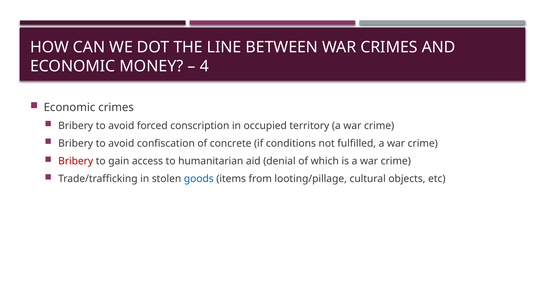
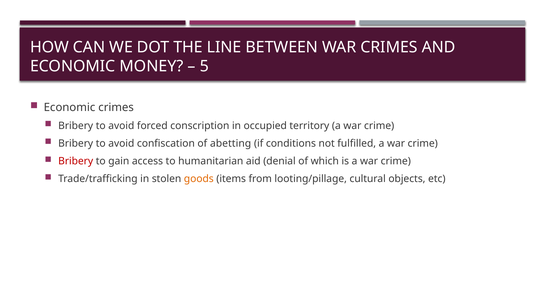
4: 4 -> 5 (204, 66)
concrete: concrete -> abetting (231, 143)
goods colour: blue -> orange (199, 179)
